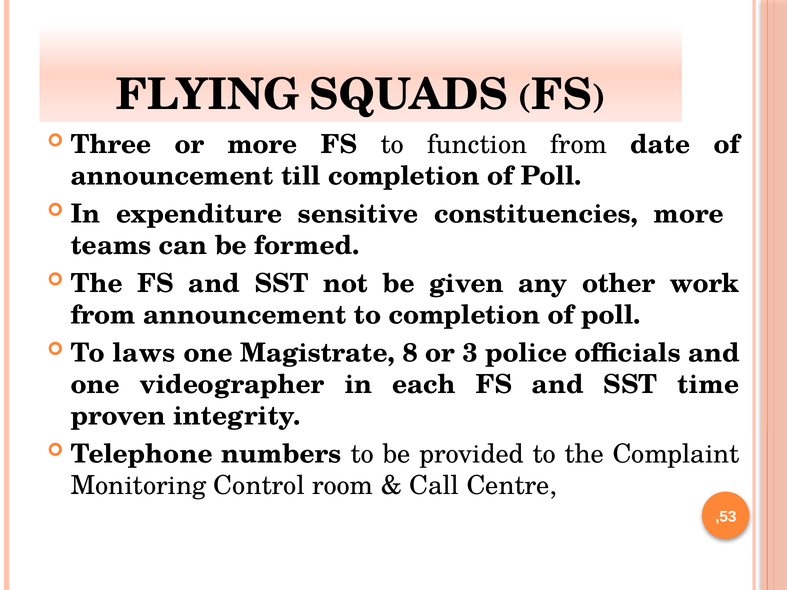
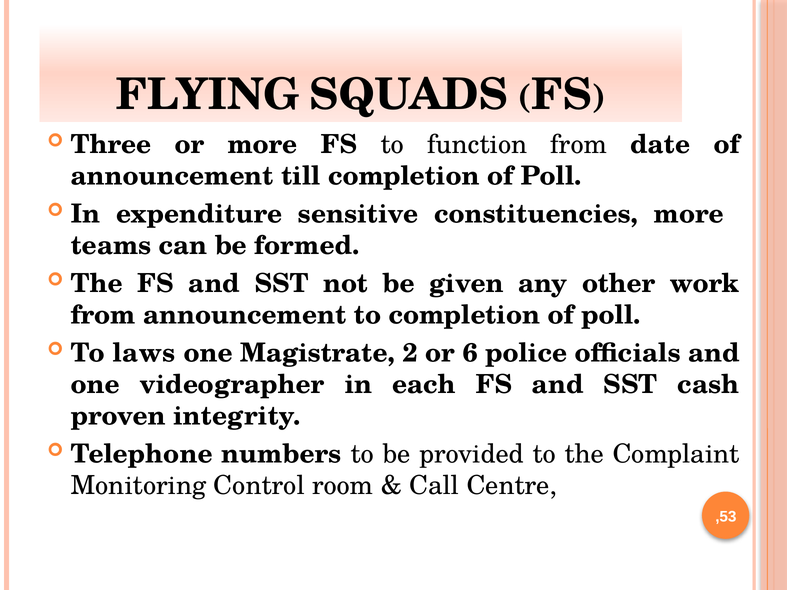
8: 8 -> 2 (410, 353)
3: 3 -> 6 (470, 353)
time: time -> cash (708, 385)
